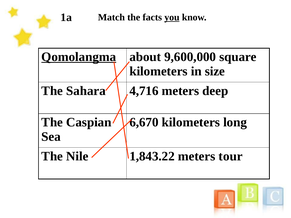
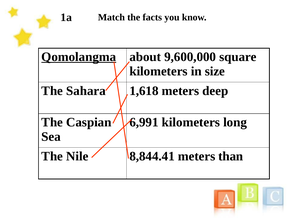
you underline: present -> none (172, 17)
4,716: 4,716 -> 1,618 (144, 91)
6,670: 6,670 -> 6,991 (144, 122)
1,843.22: 1,843.22 -> 8,844.41 (152, 156)
tour: tour -> than (231, 156)
